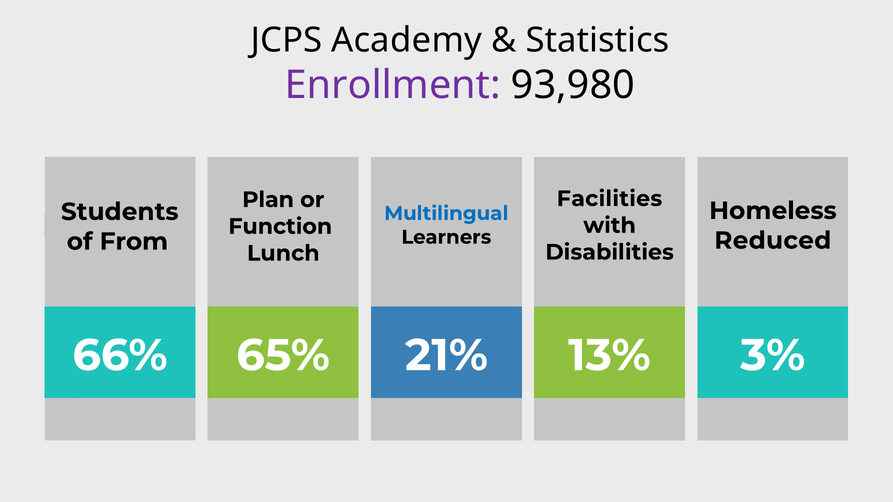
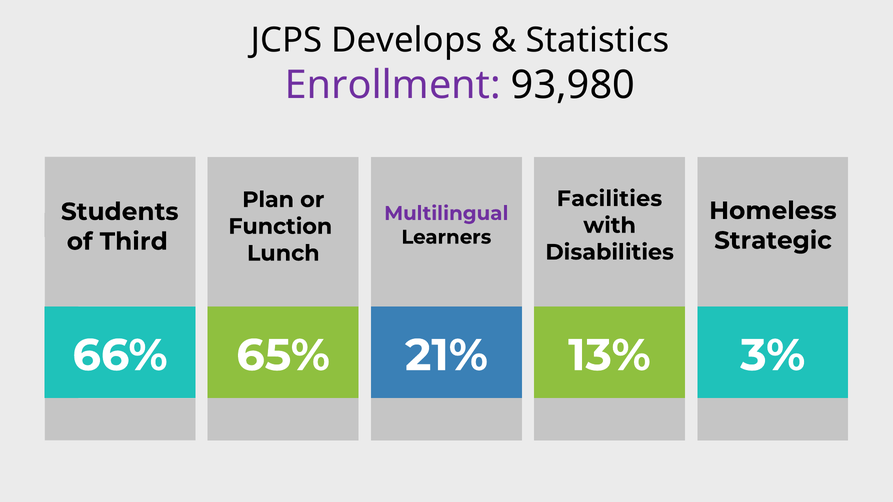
Academy: Academy -> Develops (407, 40)
Multilingual colour: blue -> purple (446, 214)
Reduced: Reduced -> Strategic (773, 241)
From: From -> Third (134, 242)
